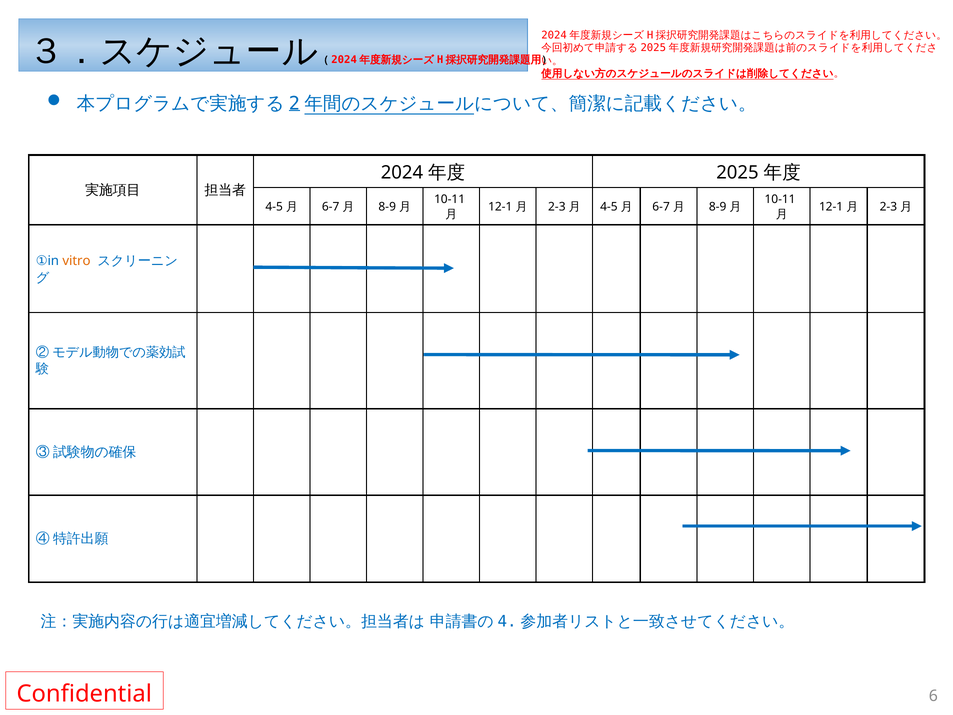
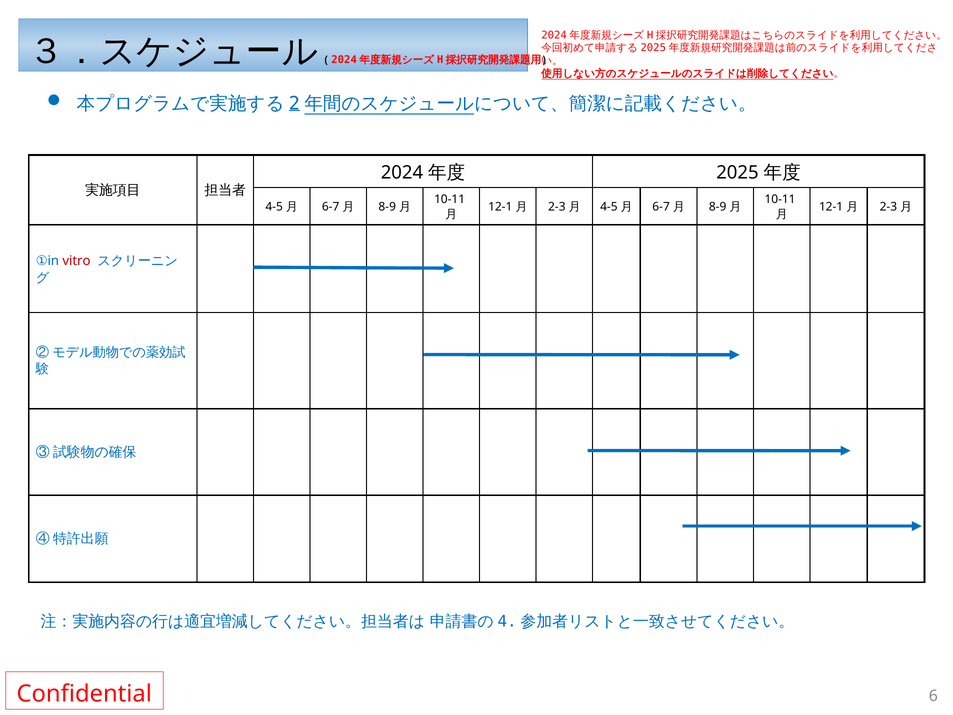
vitro colour: orange -> red (76, 261)
